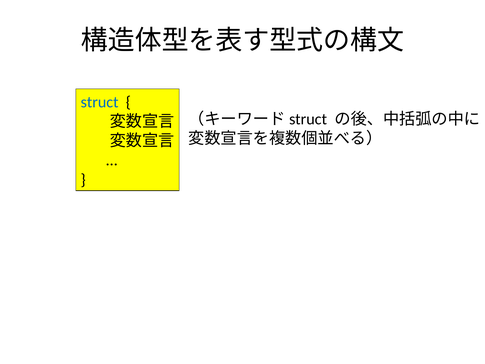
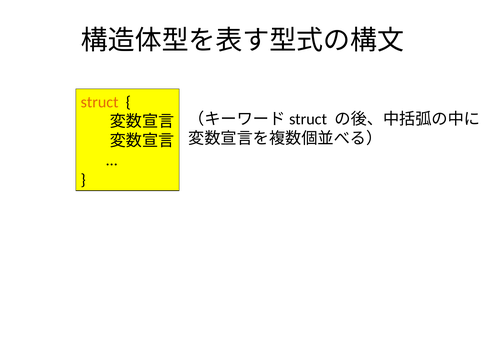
struct colour: blue -> orange (100, 102)
